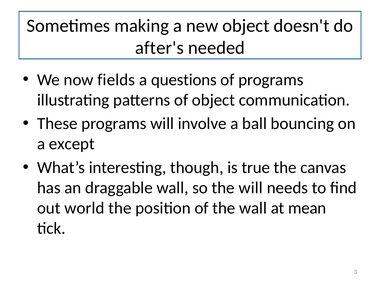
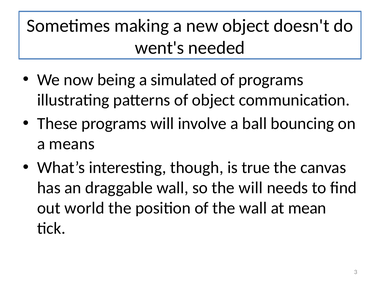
after's: after's -> went's (160, 48)
fields: fields -> being (116, 80)
questions: questions -> simulated (184, 80)
except: except -> means (72, 144)
